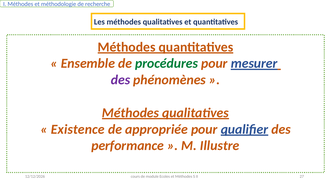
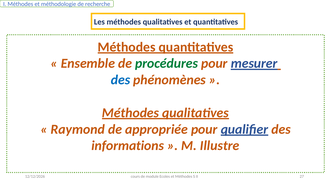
des colour: purple -> blue (121, 80)
Existence: Existence -> Raymond (78, 129)
performance: performance -> informations (128, 146)
